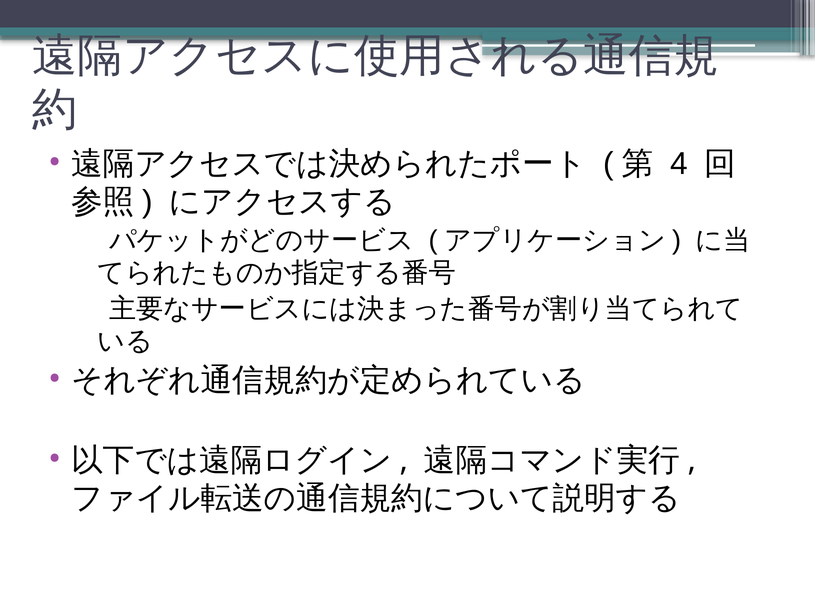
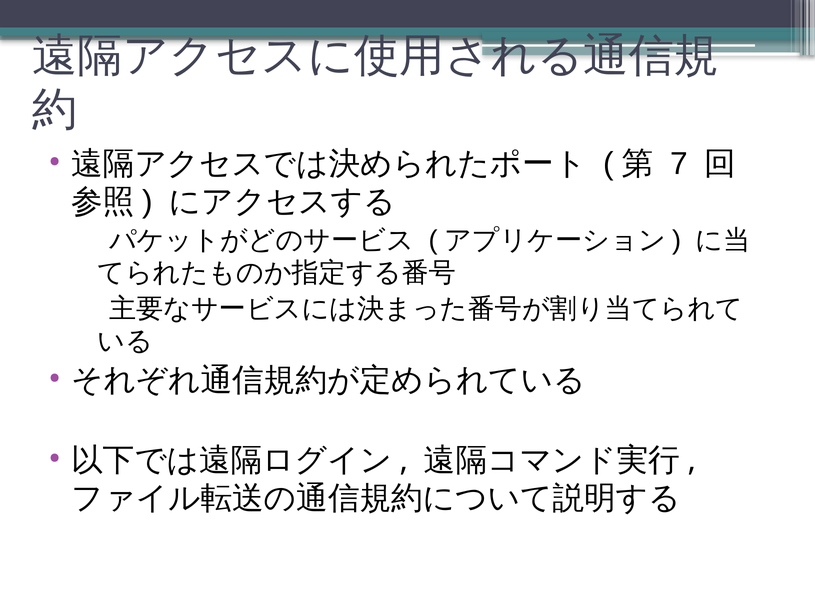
4: 4 -> 7 (679, 164)
